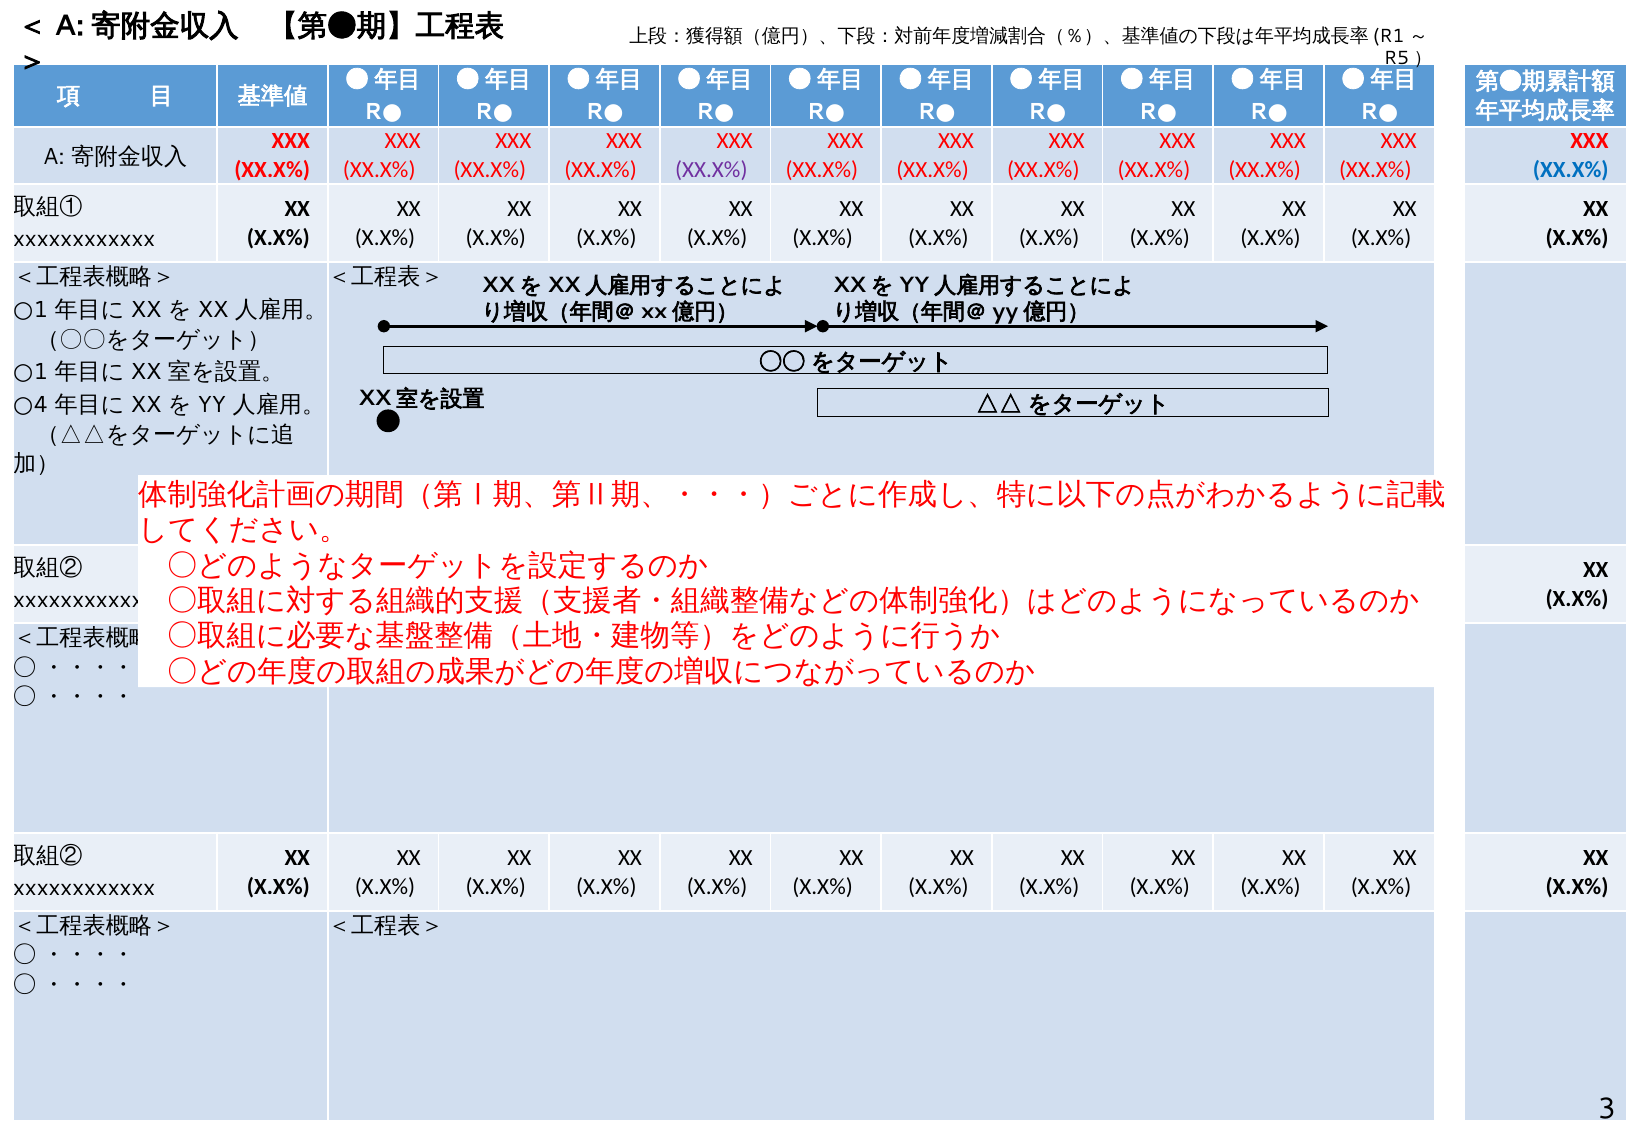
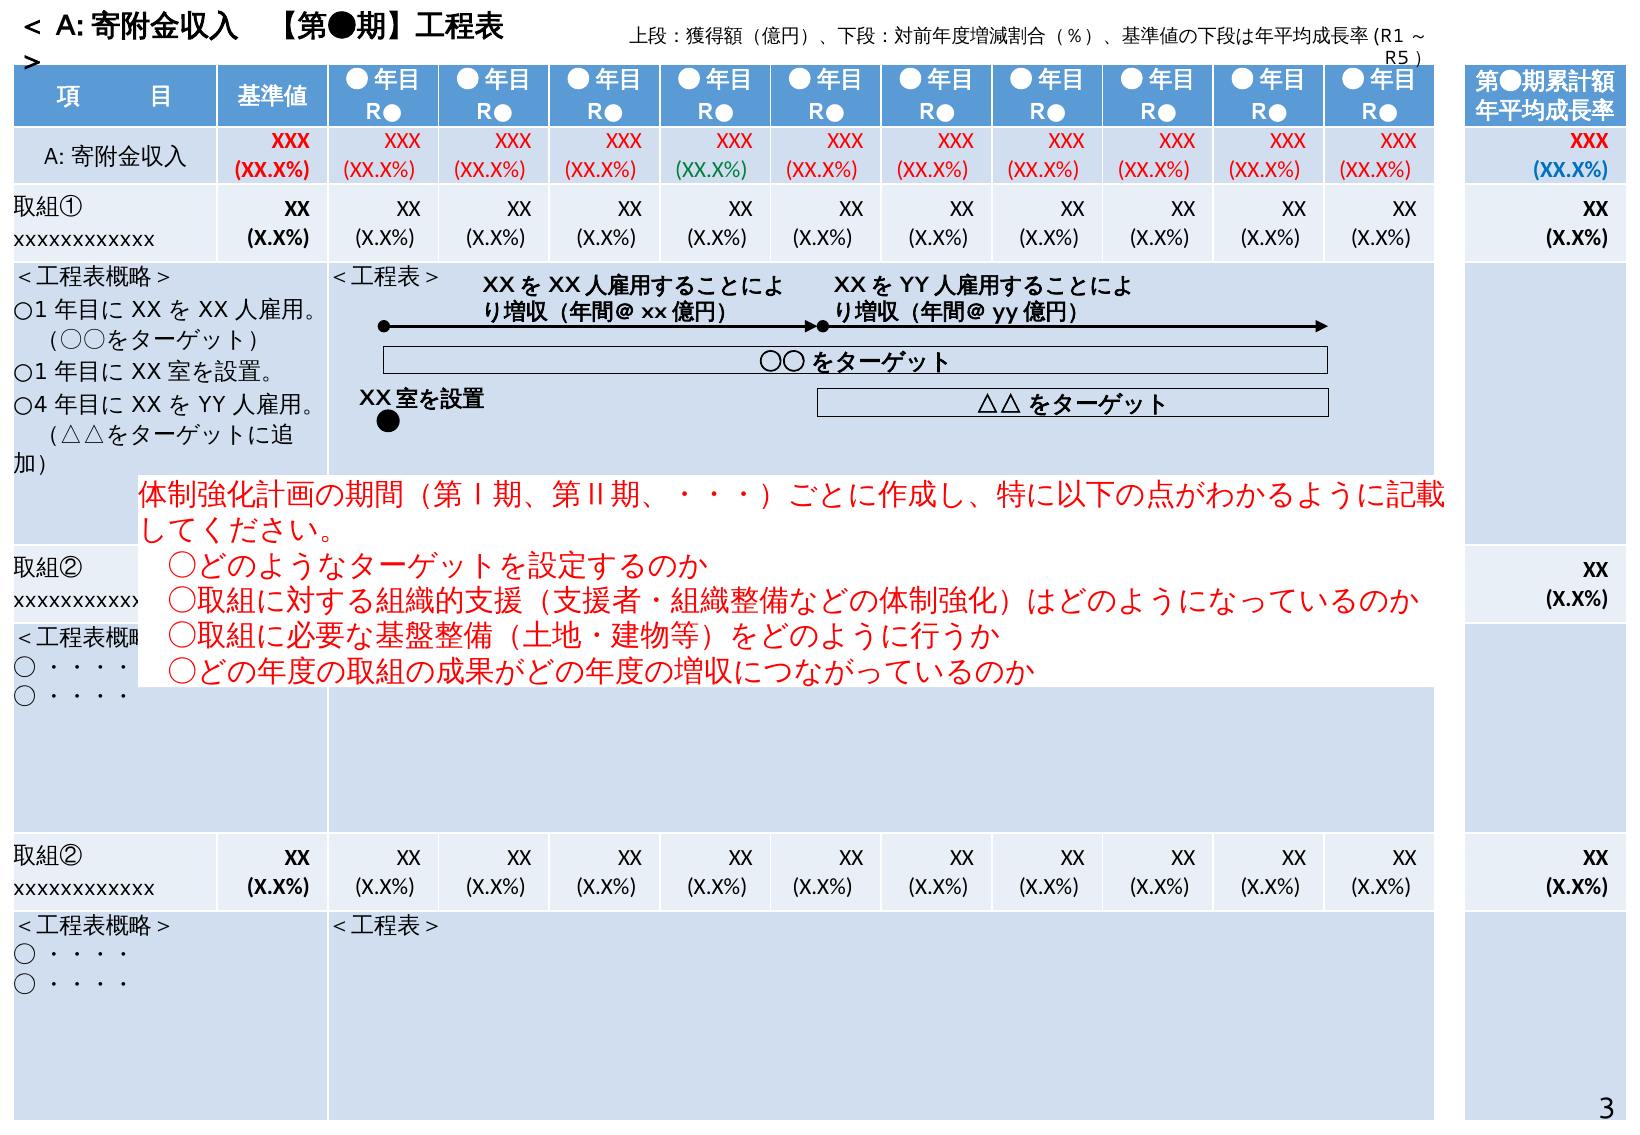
XX.X% colour: purple -> green (711, 170)
